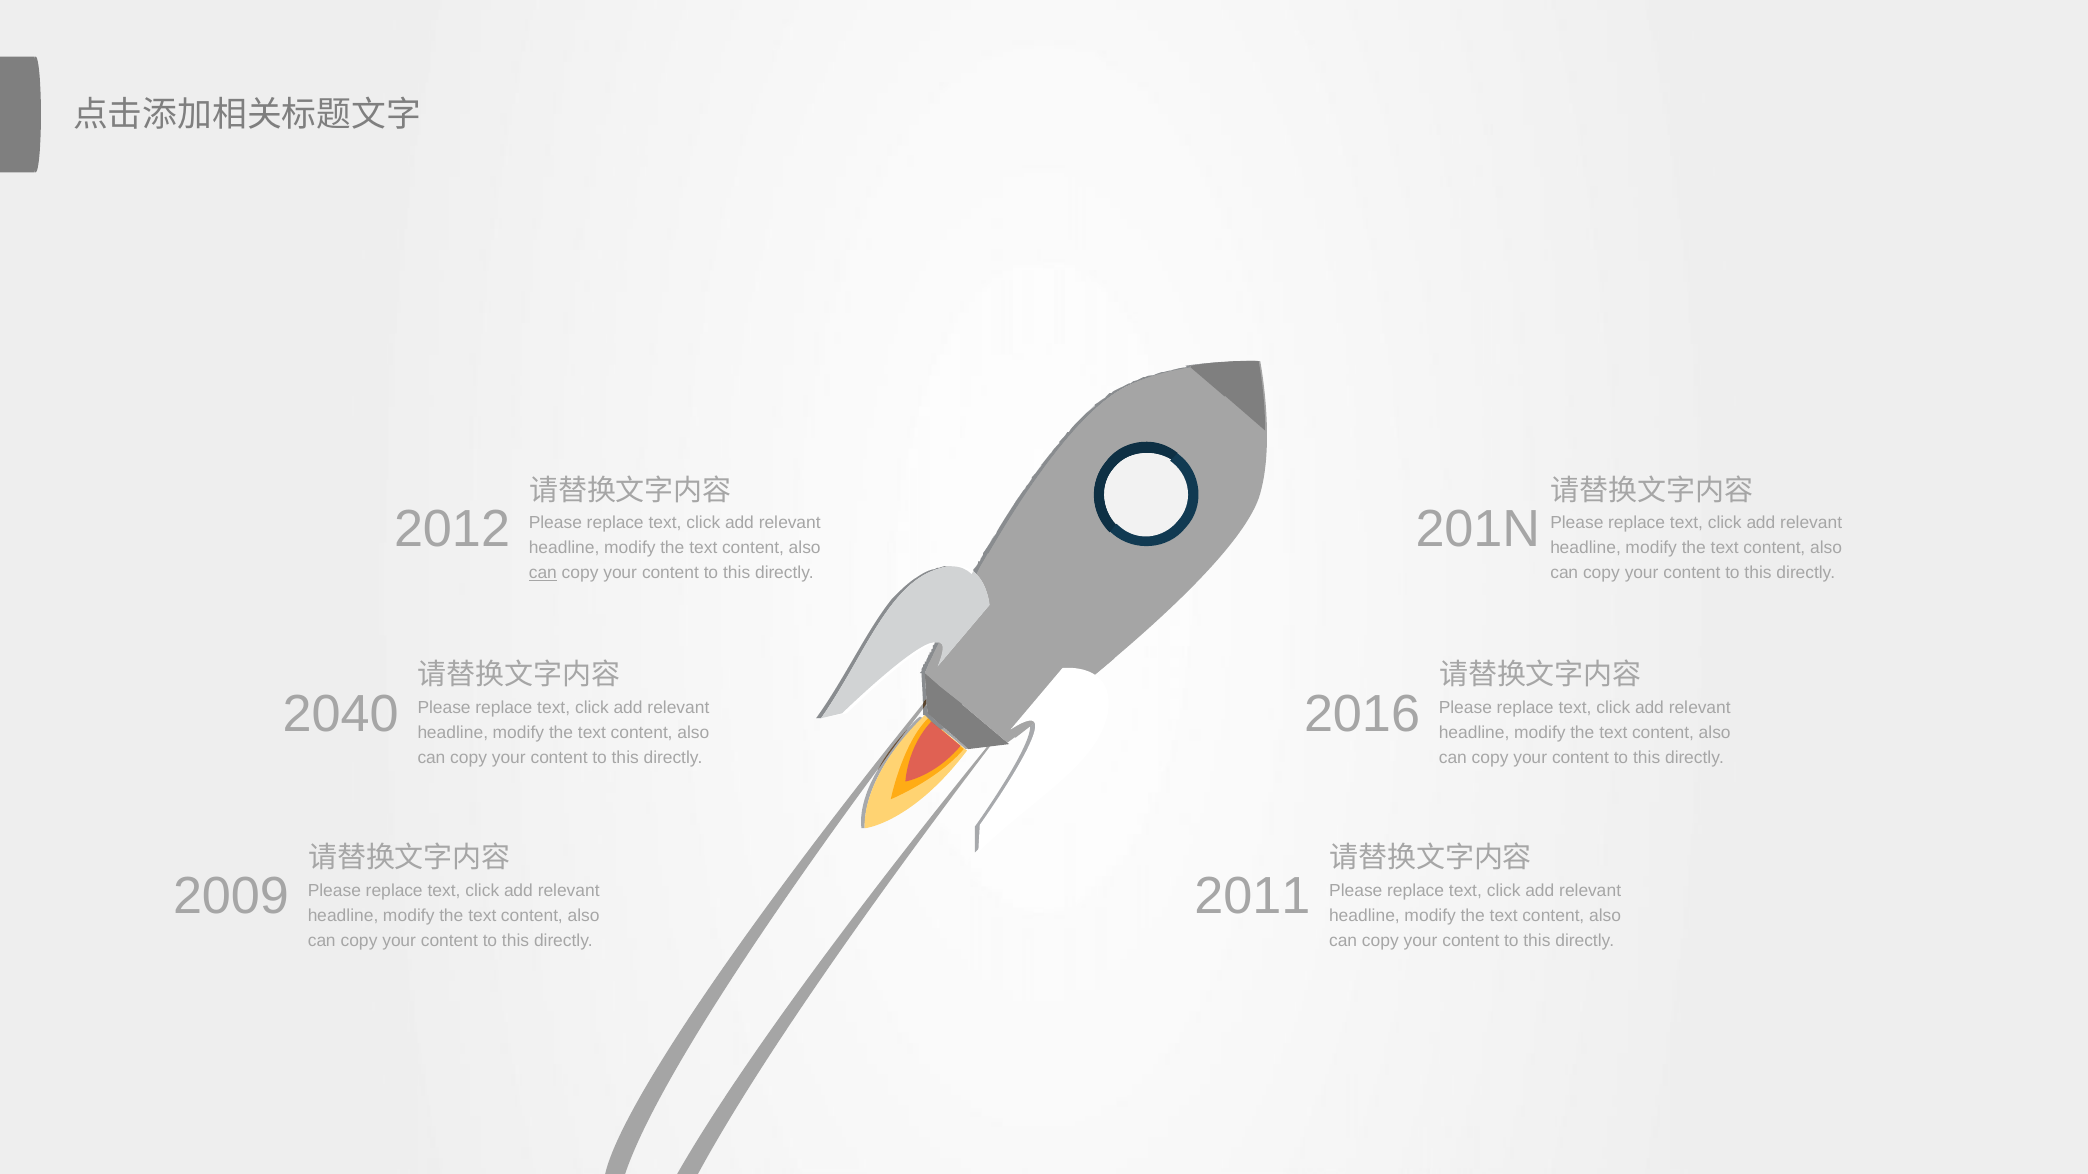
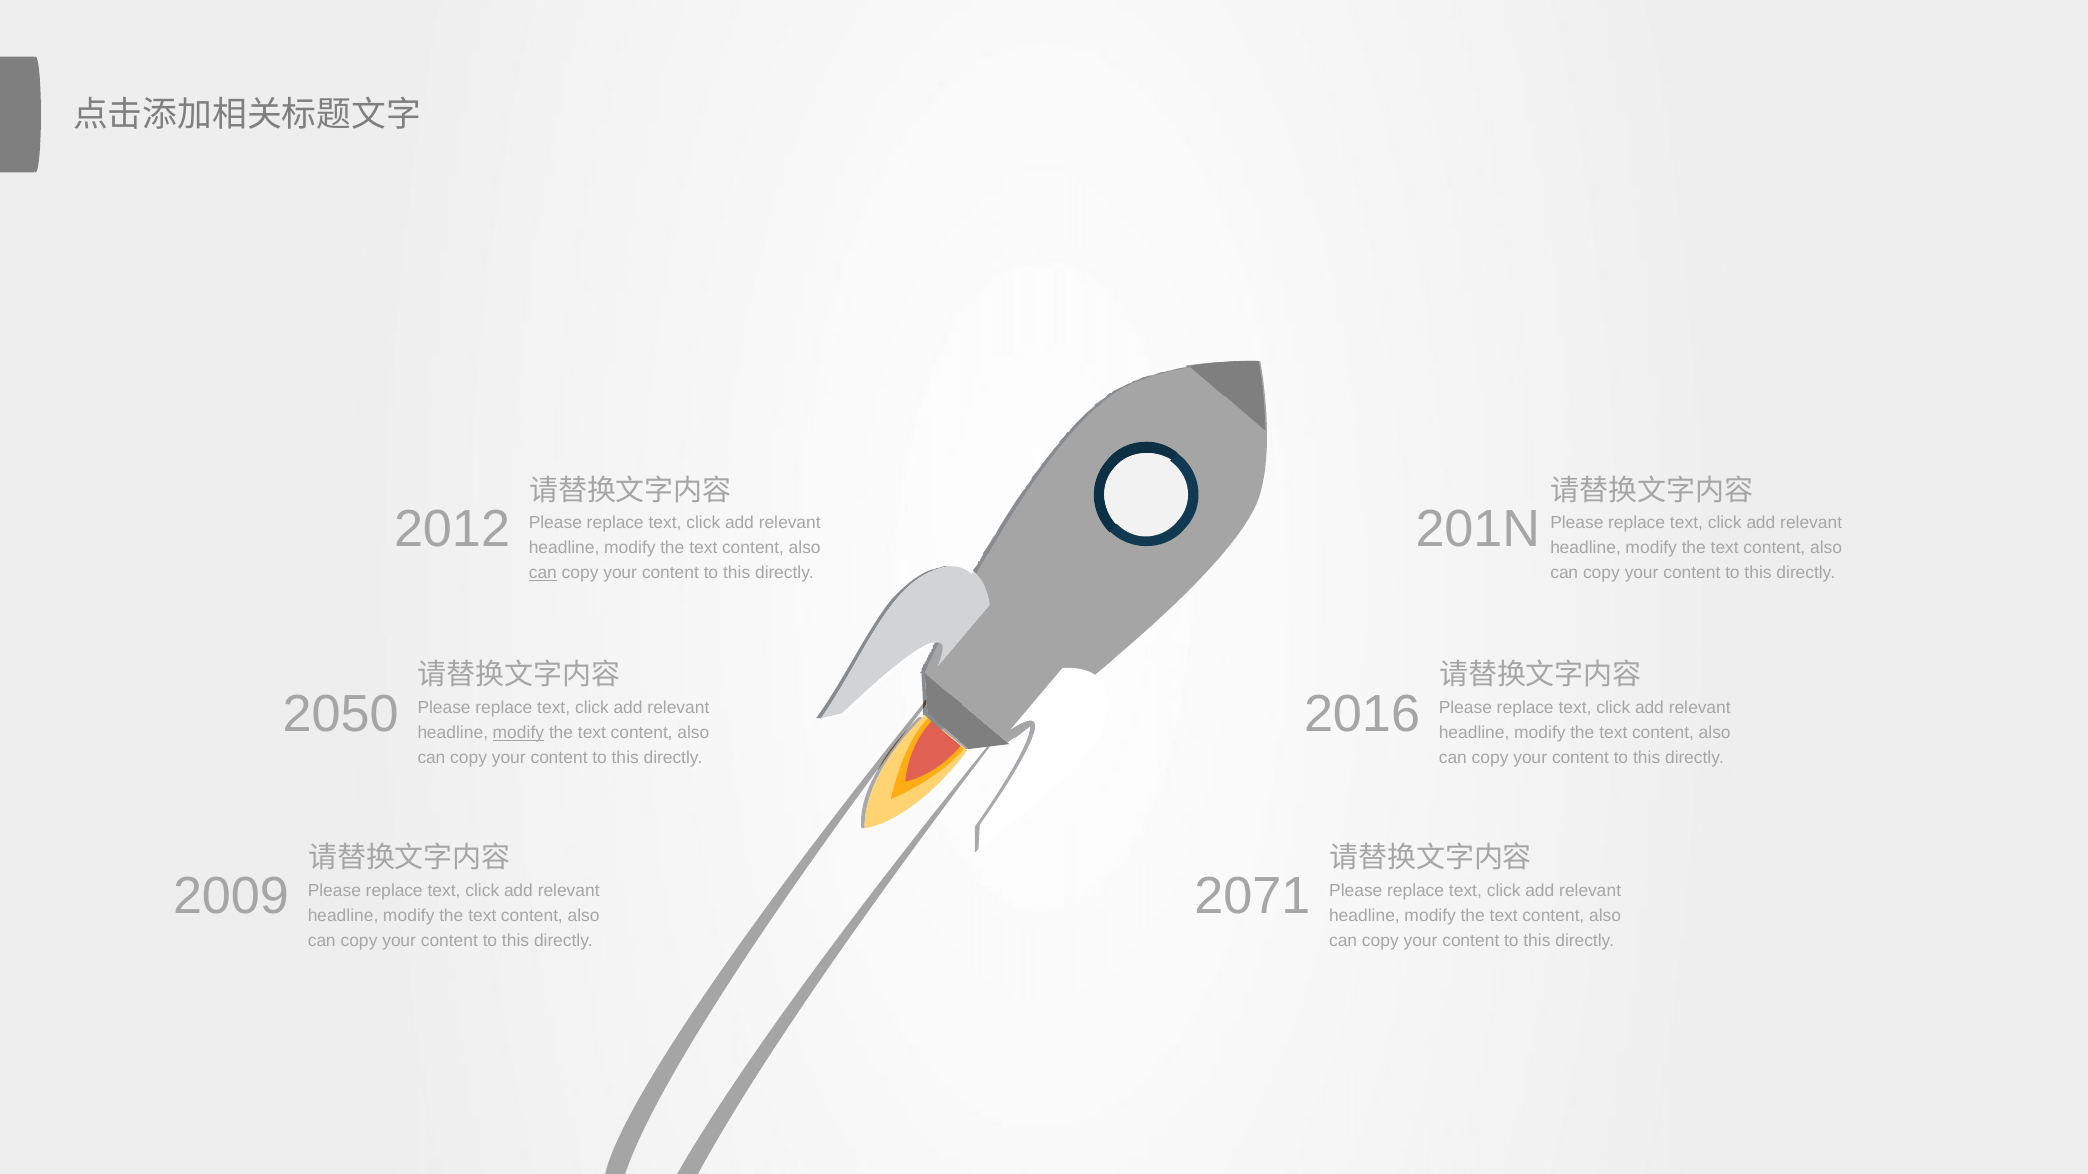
2040: 2040 -> 2050 (341, 714)
modify underline: none -> present (518, 733)
2011: 2011 -> 2071 (1252, 897)
